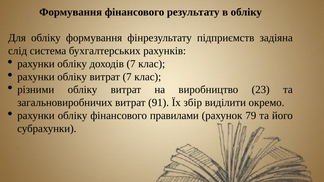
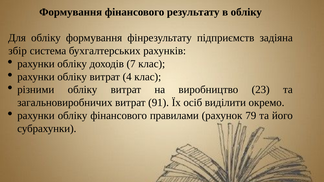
слід: слід -> збір (18, 51)
витрат 7: 7 -> 4 (127, 77)
збір: збір -> осіб (193, 103)
